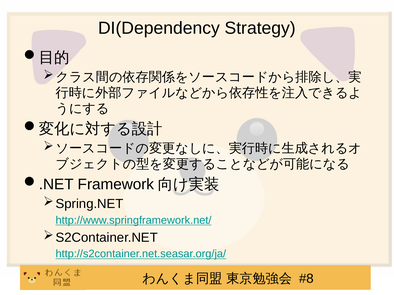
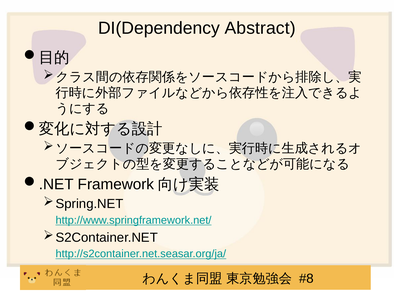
Strategy: Strategy -> Abstract (260, 28)
